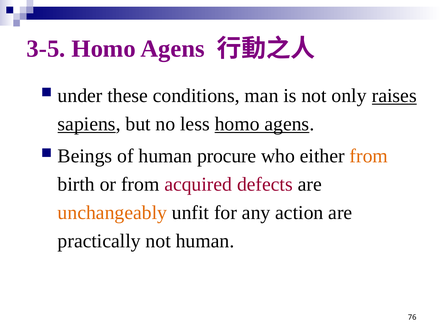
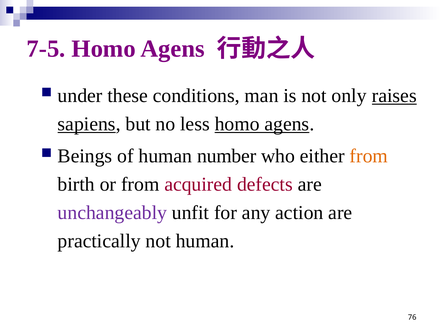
3-5: 3-5 -> 7-5 (46, 49)
procure: procure -> number (227, 156)
unchangeably colour: orange -> purple (112, 213)
